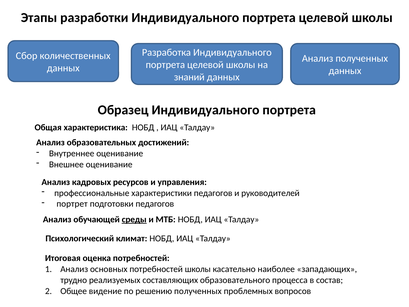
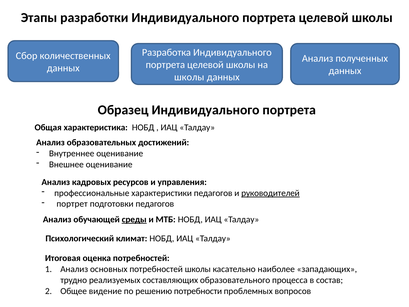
знаний: знаний -> школы (189, 77)
руководителей underline: none -> present (270, 193)
решению полученных: полученных -> потребности (198, 291)
